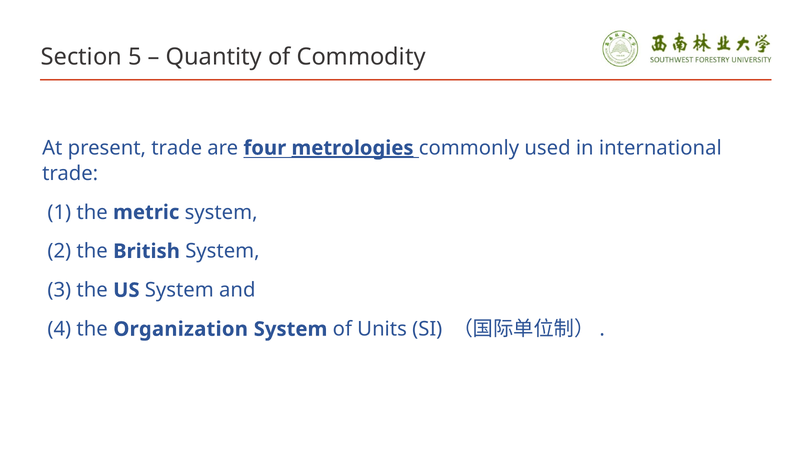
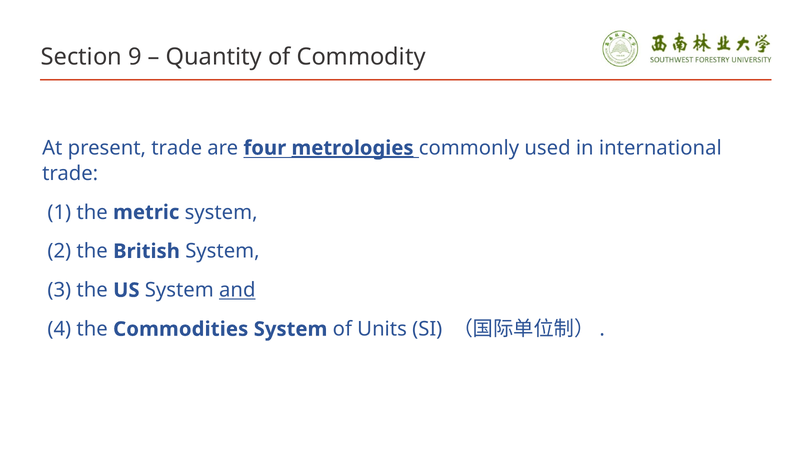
5: 5 -> 9 (135, 57)
and underline: none -> present (237, 290)
Organization: Organization -> Commodities (181, 329)
